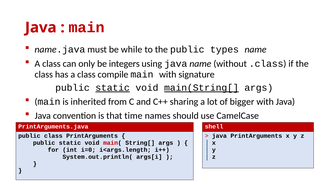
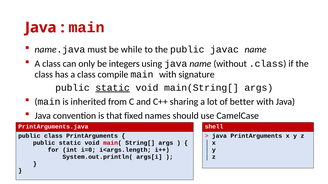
types: types -> javac (225, 50)
main(String[ underline: present -> none (201, 88)
bigger: bigger -> better (242, 102)
time: time -> fixed (134, 116)
